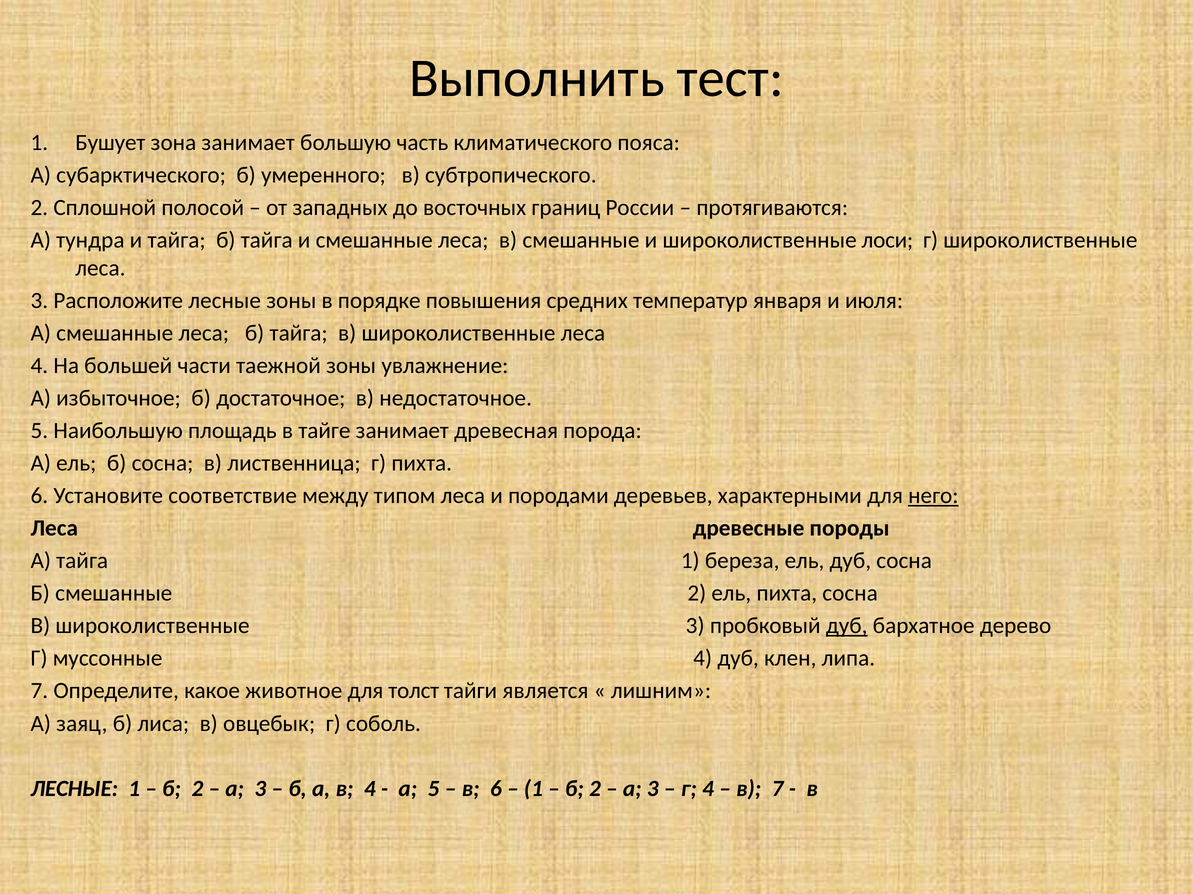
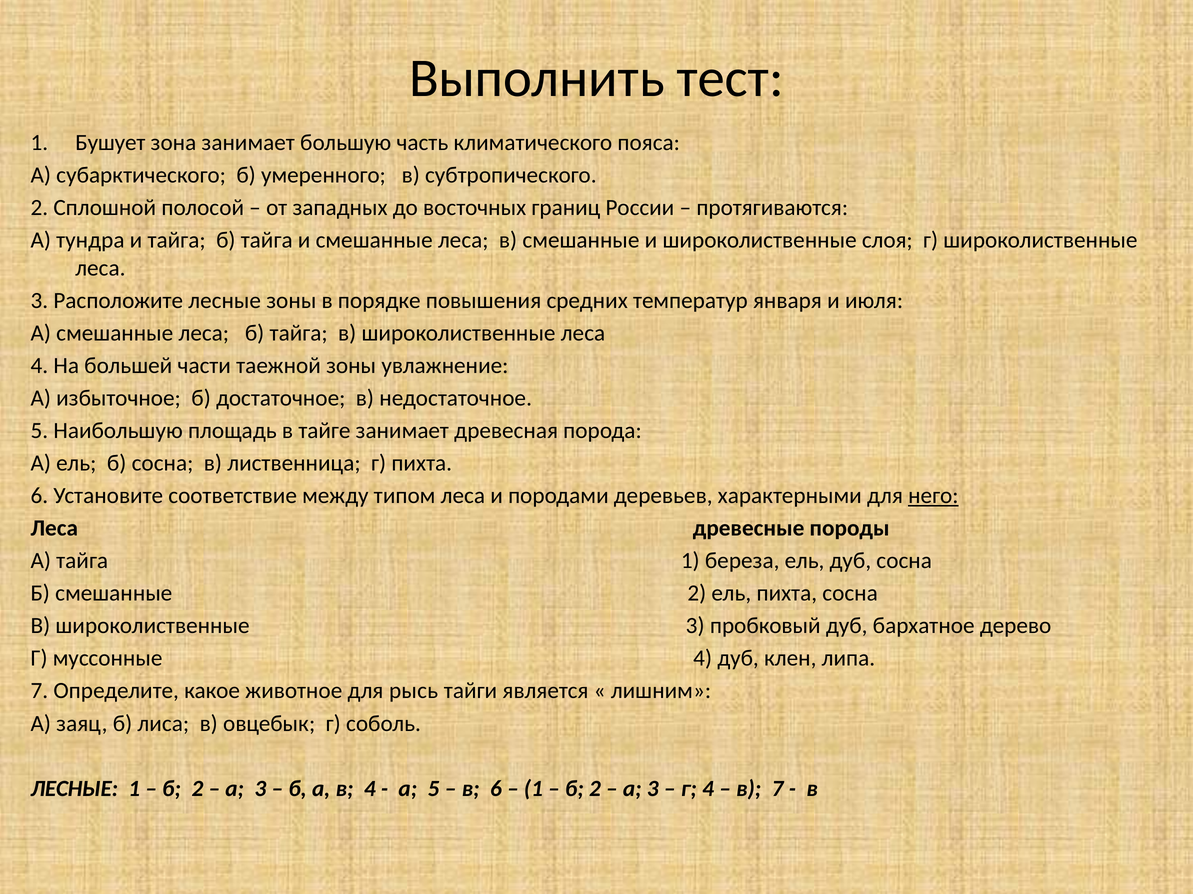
лоси: лоси -> слоя (887, 240)
дуб underline: present -> none (847, 626)
толст: толст -> рысь (414, 691)
